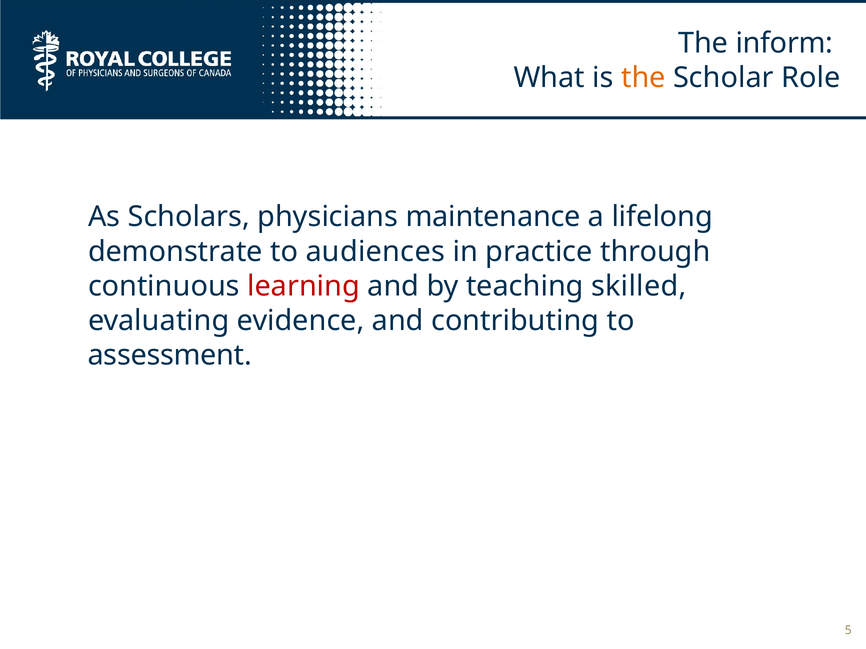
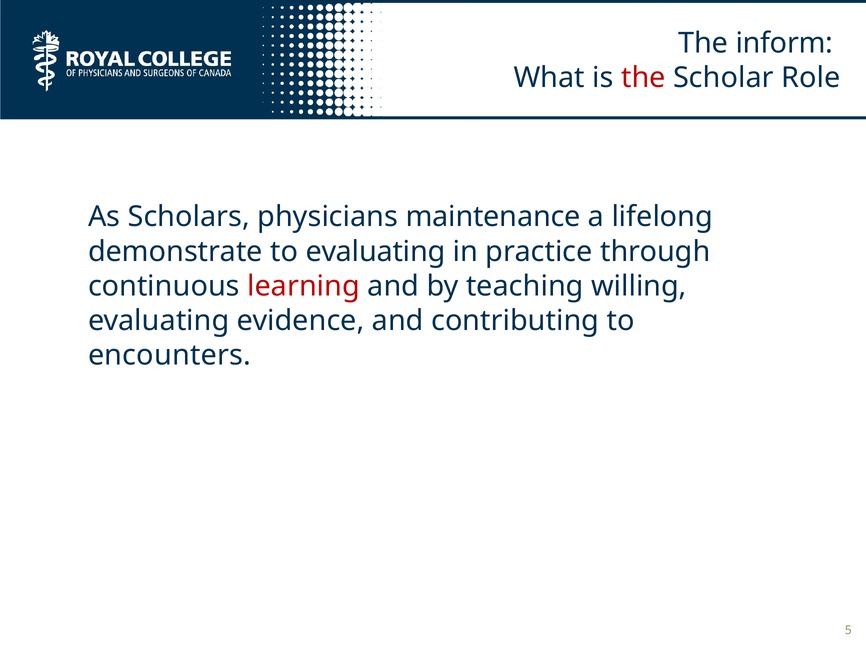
the colour: orange -> red (643, 78)
to audiences: audiences -> evaluating (375, 252)
skilled: skilled -> willing (639, 286)
assessment: assessment -> encounters (169, 356)
